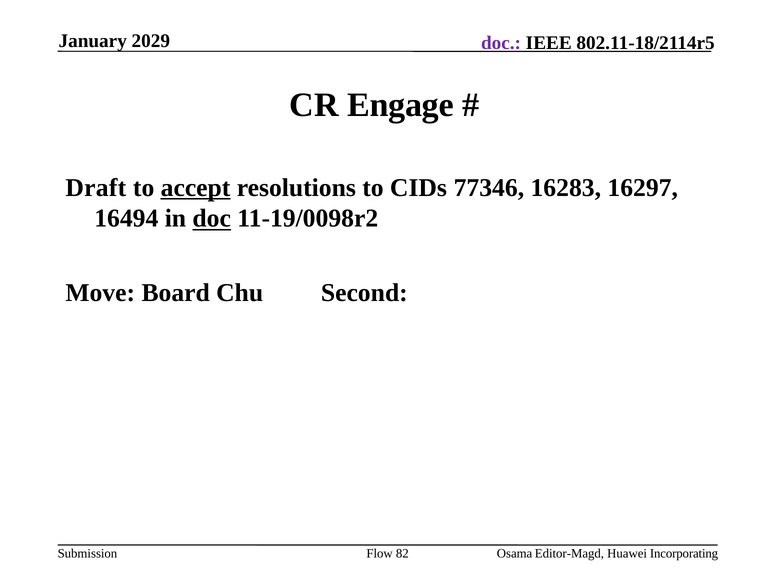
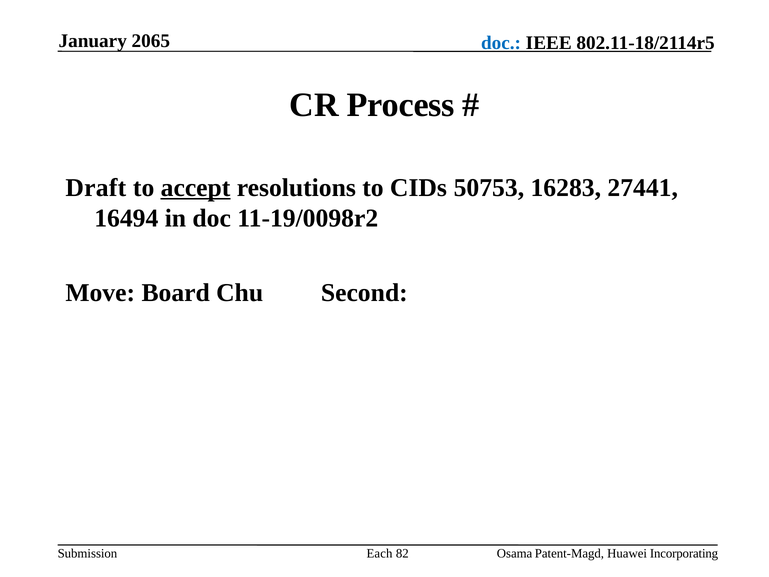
2029: 2029 -> 2065 (151, 41)
doc colour: purple -> blue (501, 43)
Engage: Engage -> Process (401, 105)
77346: 77346 -> 50753 (489, 188)
16297: 16297 -> 27441 (643, 188)
doc underline: present -> none (212, 218)
Flow: Flow -> Each (380, 553)
Editor-Magd: Editor-Magd -> Patent-Magd (569, 553)
